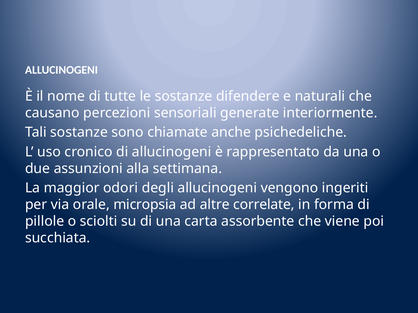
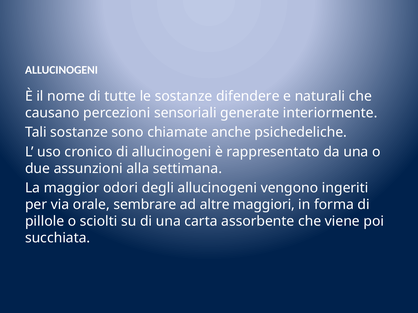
micropsia: micropsia -> sembrare (145, 205)
correlate: correlate -> maggiori (264, 205)
